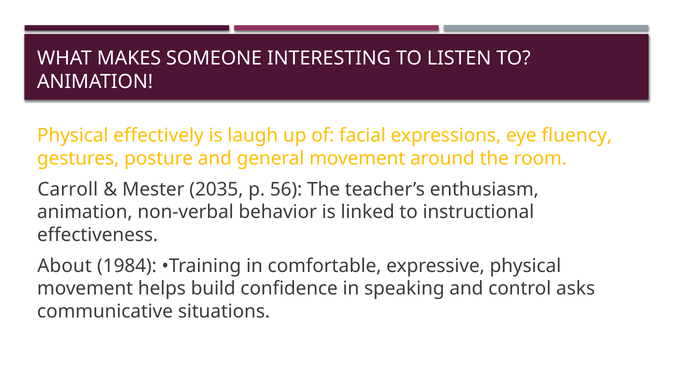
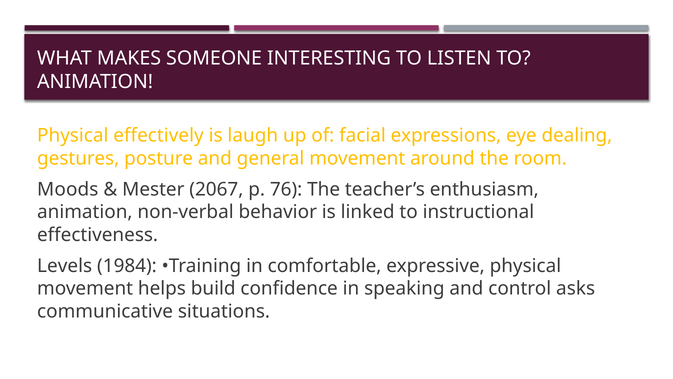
fluency: fluency -> dealing (577, 136)
Carroll: Carroll -> Moods (68, 189)
2035: 2035 -> 2067 (216, 189)
56: 56 -> 76 (286, 189)
About: About -> Levels (65, 266)
